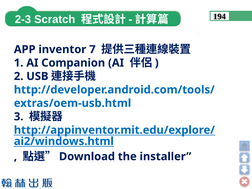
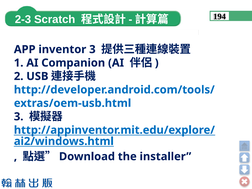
inventor 7: 7 -> 3 (92, 49)
